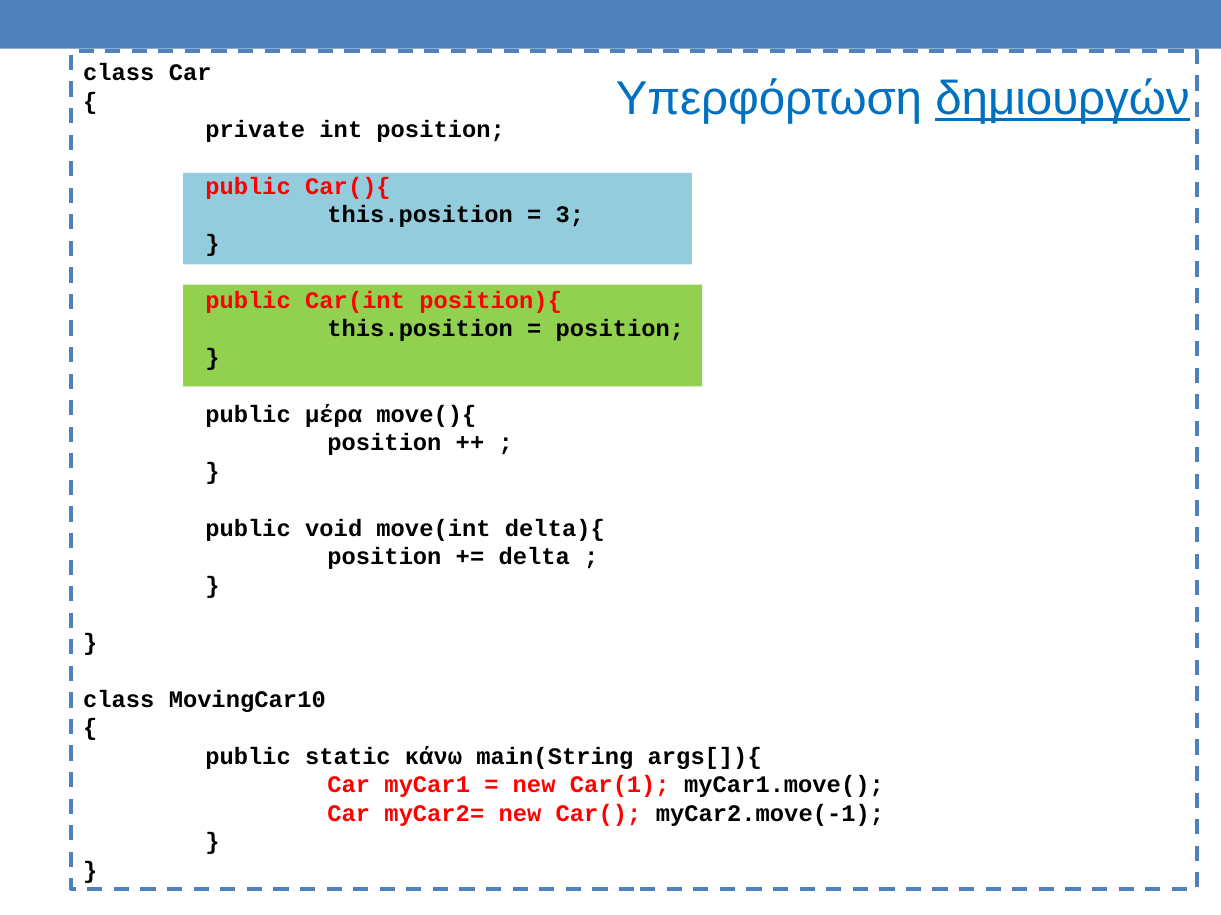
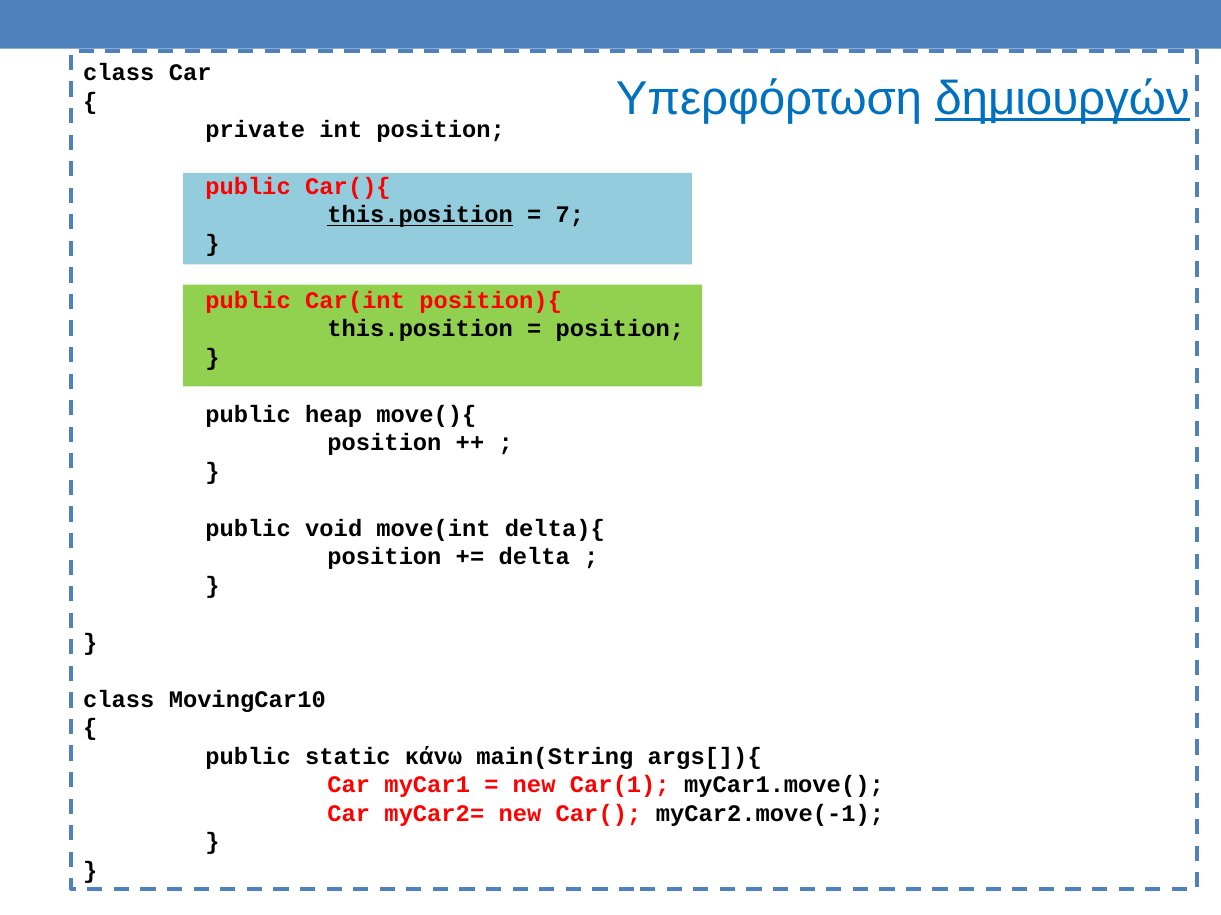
this.position underline: none -> present (420, 215)
3: 3 -> 7 (570, 215)
μέρα: μέρα -> heap (334, 415)
